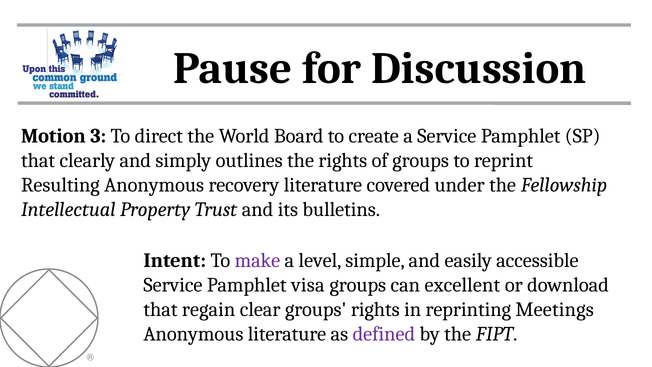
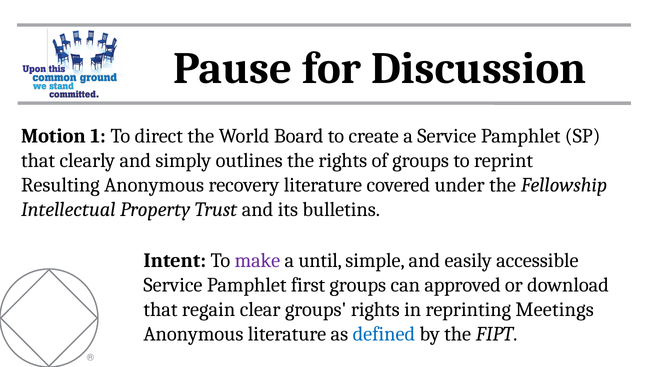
3: 3 -> 1 (98, 136)
level: level -> until (320, 260)
visa: visa -> first (308, 285)
excellent: excellent -> approved (463, 285)
defined colour: purple -> blue (384, 334)
